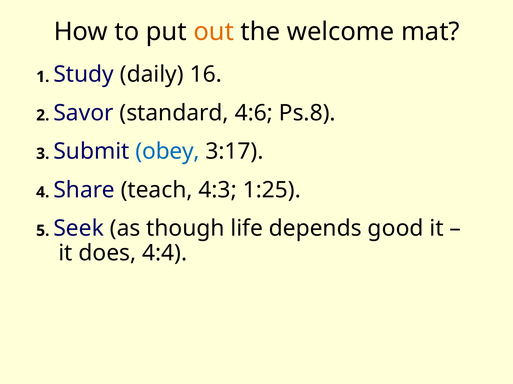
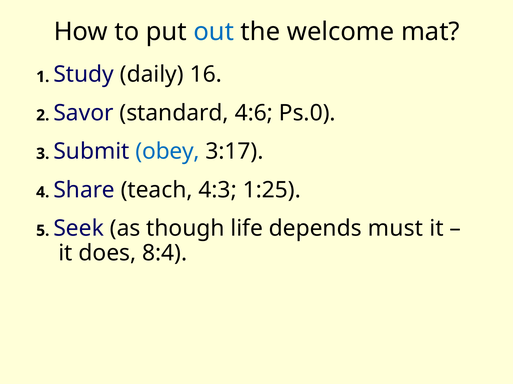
out colour: orange -> blue (214, 32)
Ps.8: Ps.8 -> Ps.0 (307, 113)
good: good -> must (396, 229)
4:4: 4:4 -> 8:4 (165, 253)
